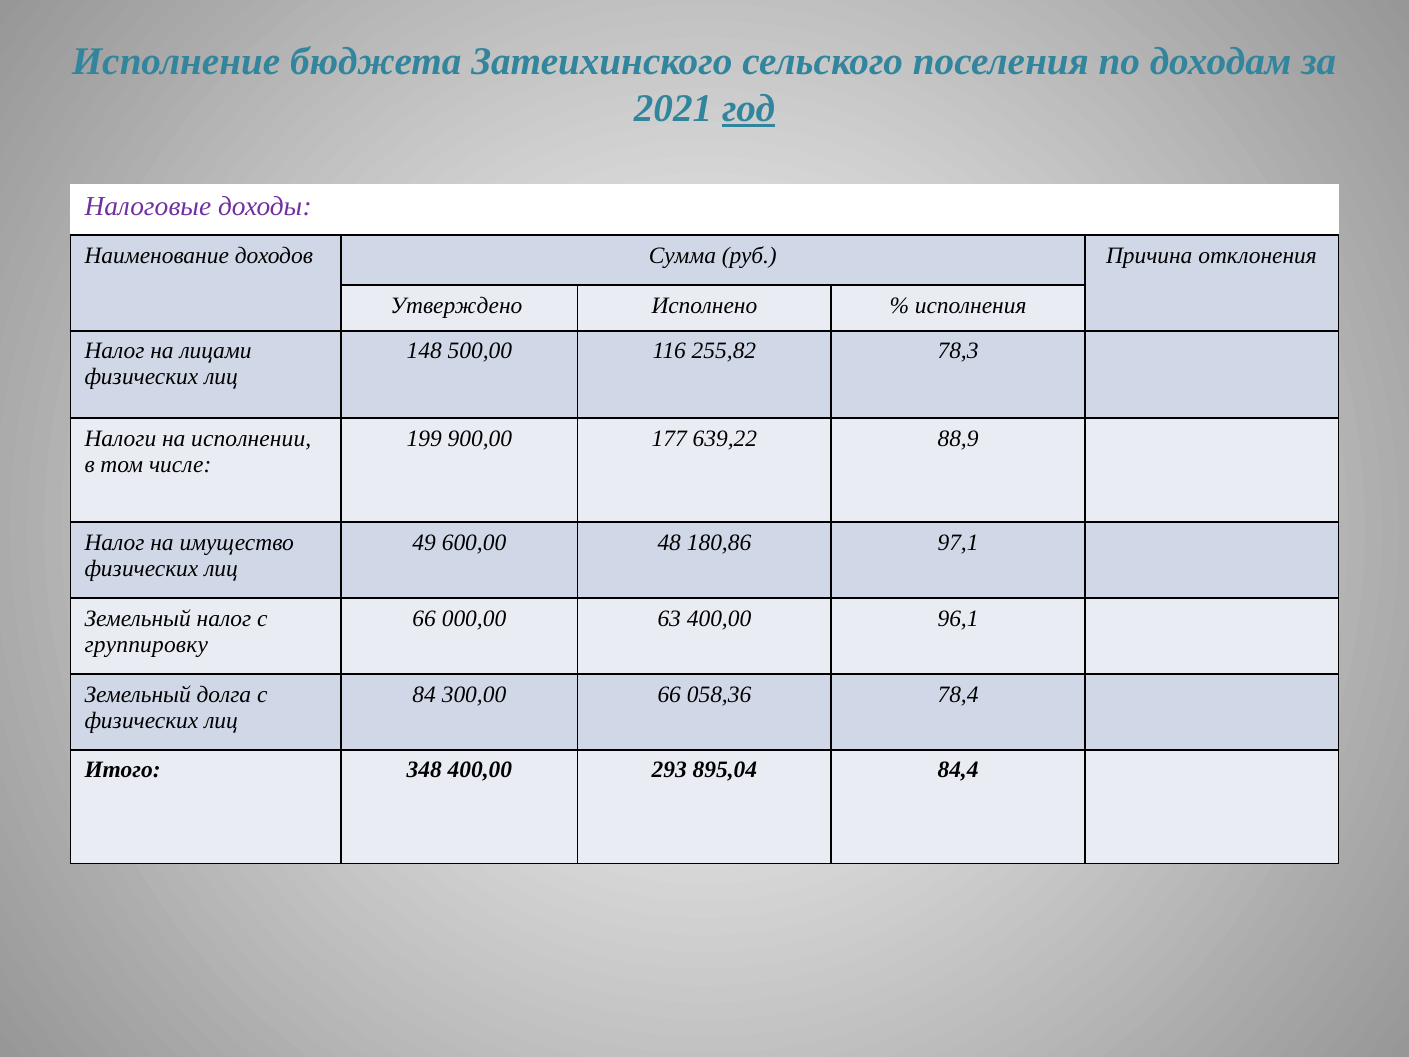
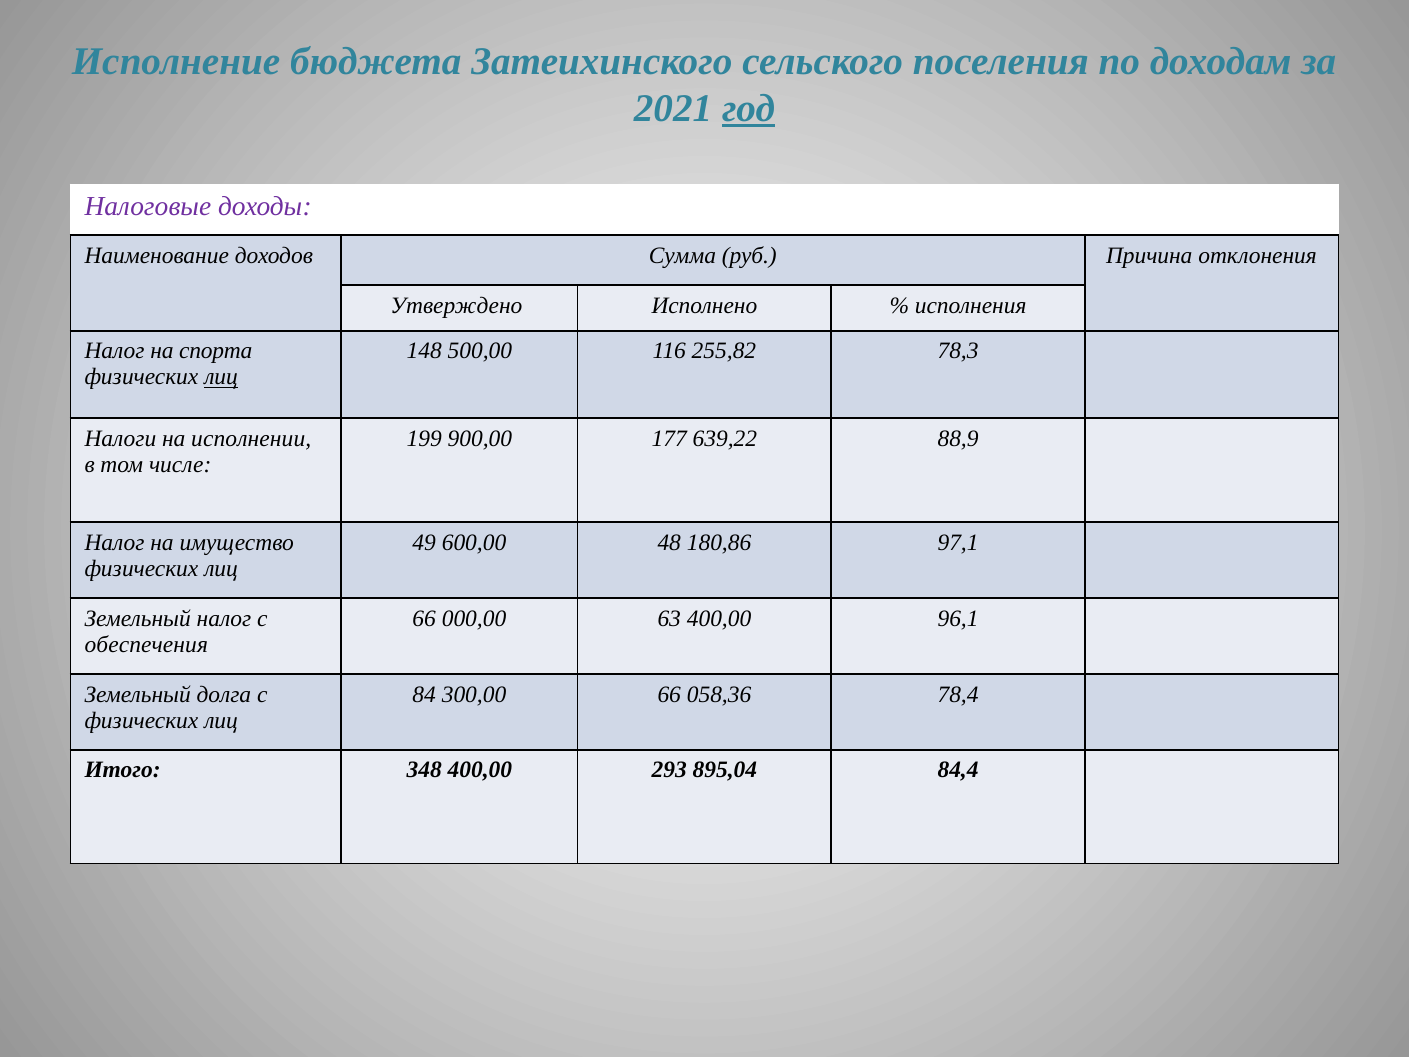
лицами: лицами -> спорта (216, 351)
лиц underline: none -> present (221, 377)
группировку: группировку -> обеспечения (146, 644)
